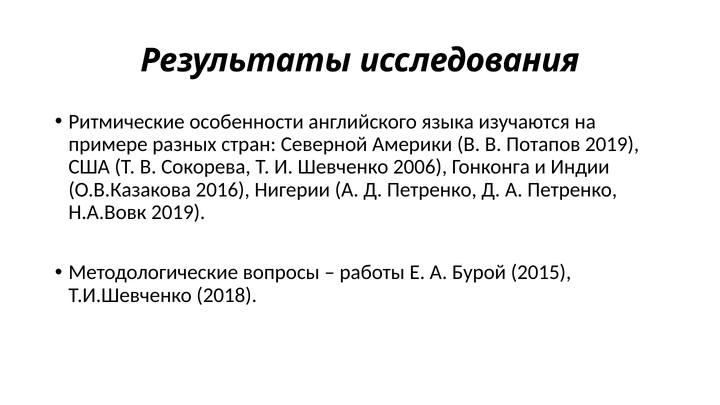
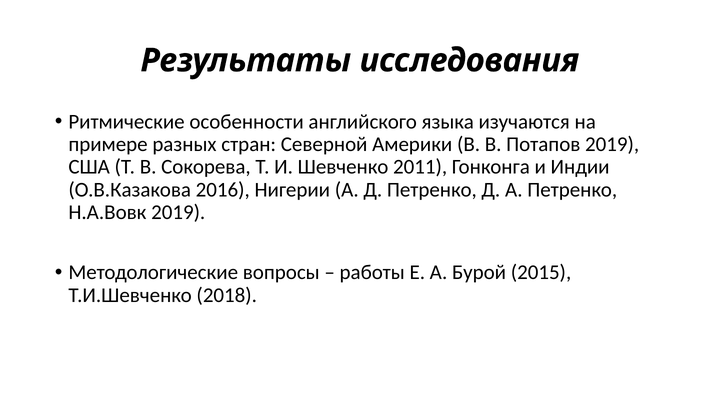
2006: 2006 -> 2011 (420, 167)
